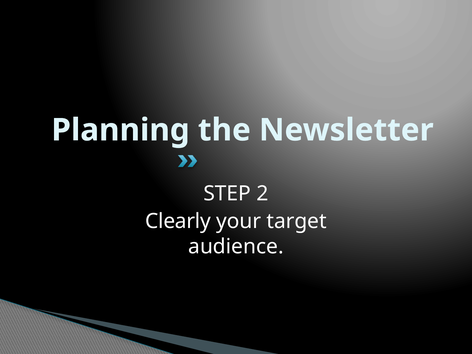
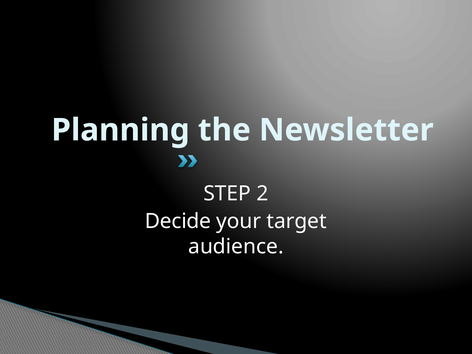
Clearly: Clearly -> Decide (178, 221)
